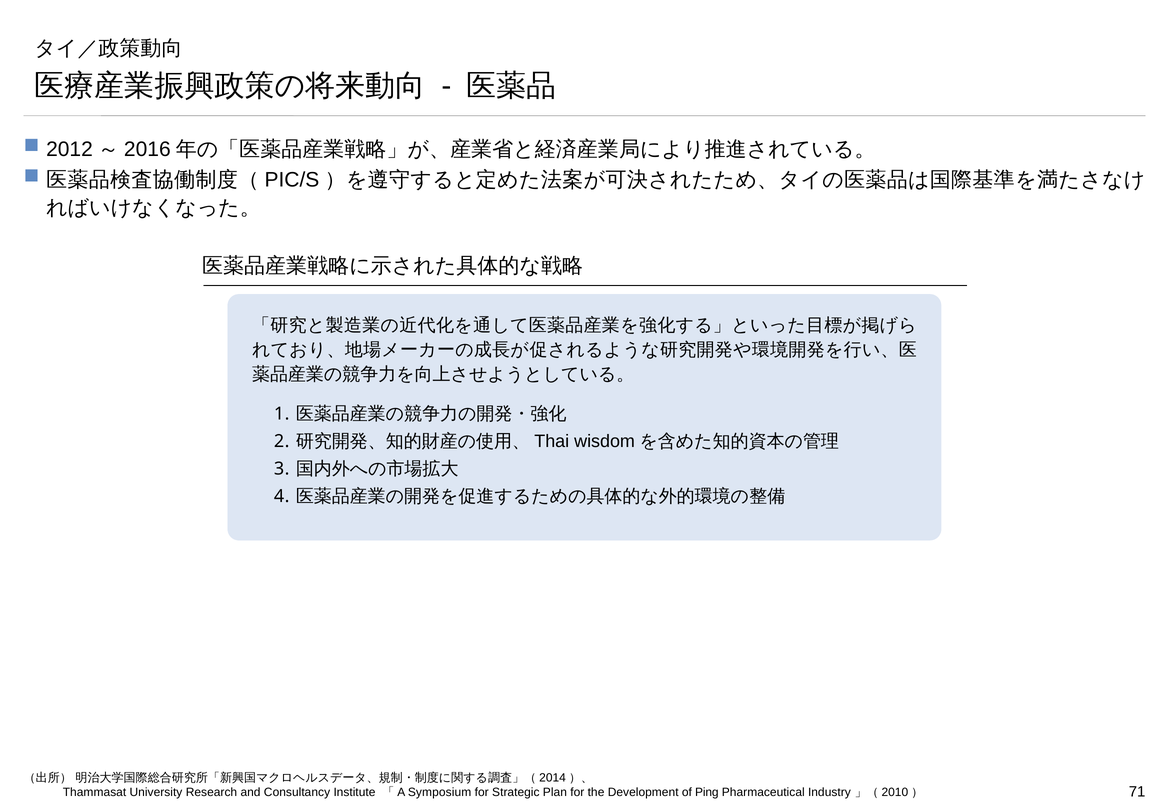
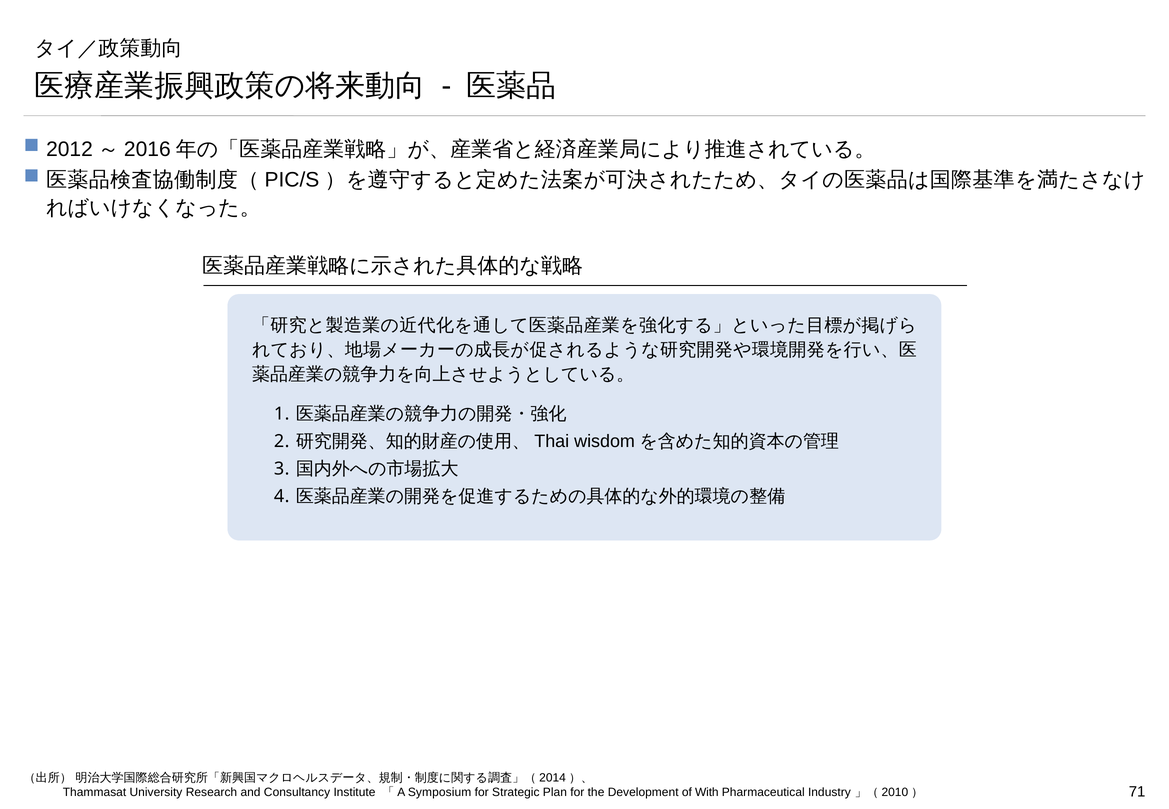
Ping: Ping -> With (707, 792)
